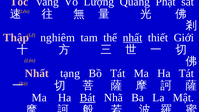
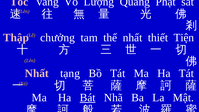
nghiêm: nghiêm -> chưởng (58, 38)
nhất underline: present -> none (133, 38)
Giới: Giới -> Tiện (184, 38)
